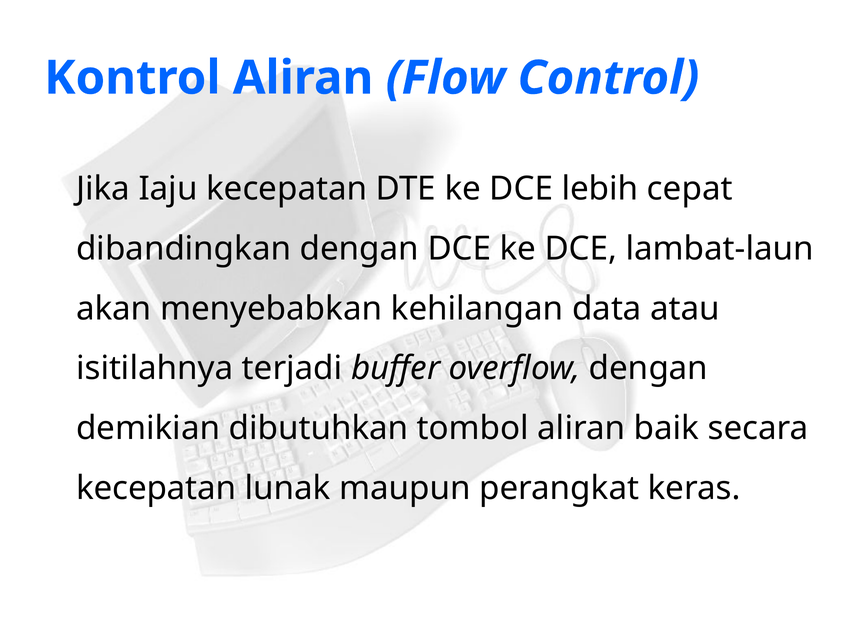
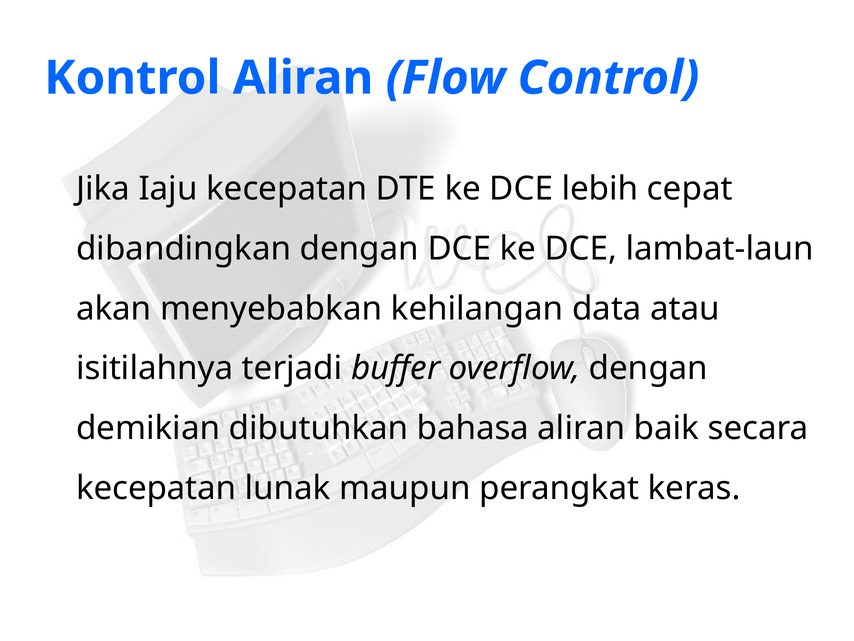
tombol: tombol -> bahasa (473, 428)
